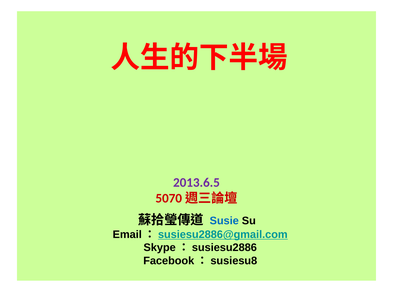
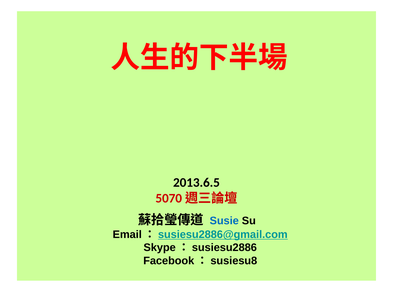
2013.6.5 colour: purple -> black (196, 182)
